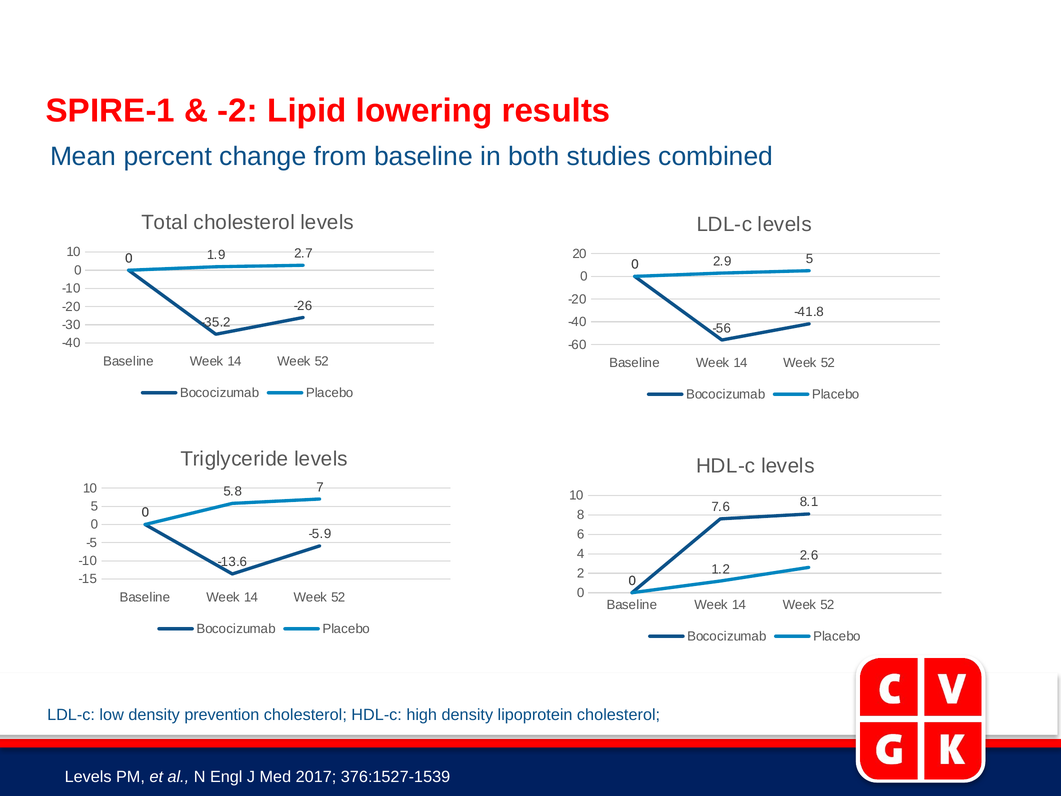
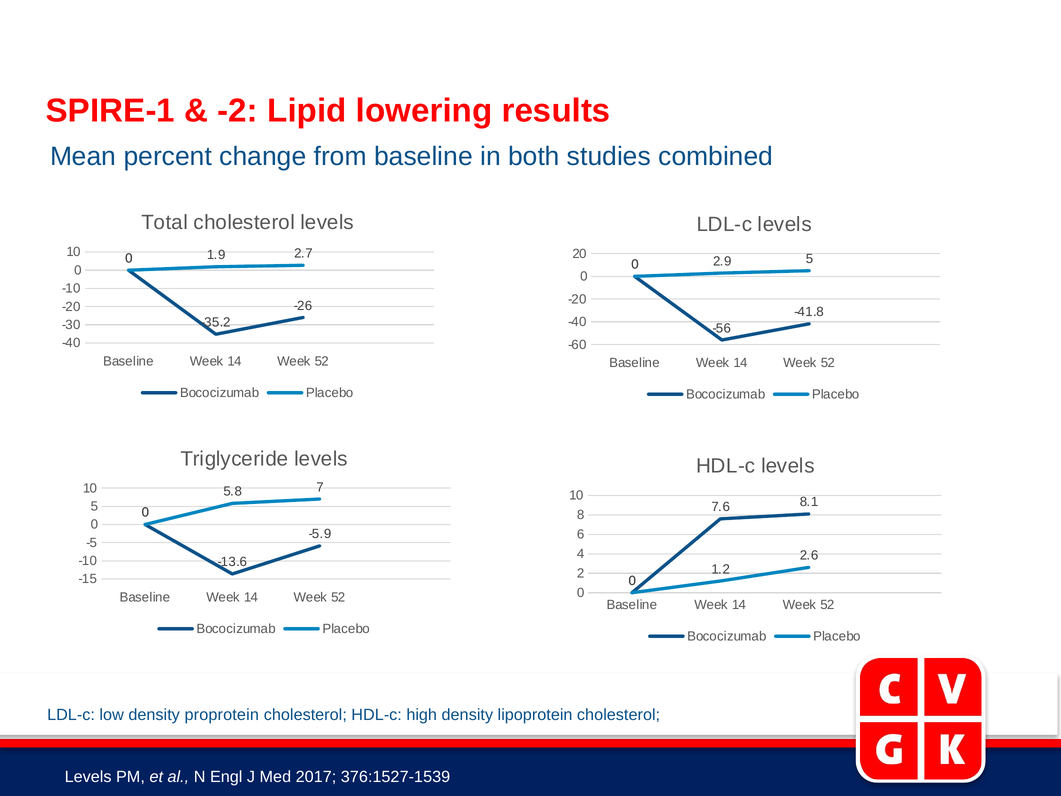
prevention: prevention -> proprotein (222, 715)
